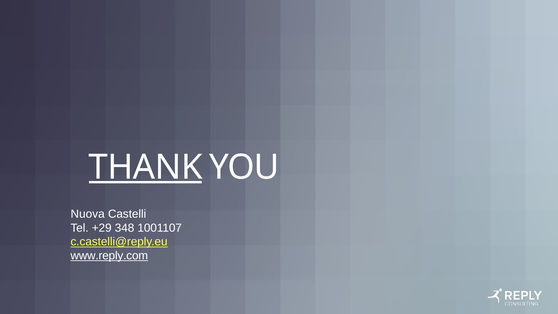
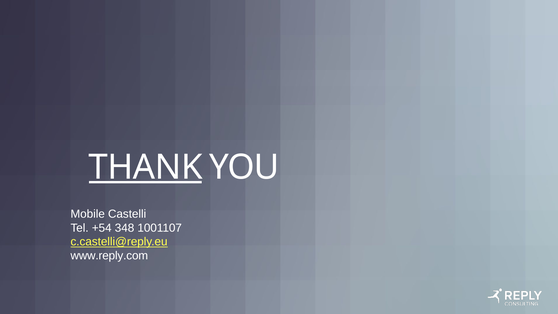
Nuova: Nuova -> Mobile (88, 214)
+29: +29 -> +54 (102, 228)
www.reply.com underline: present -> none (109, 256)
